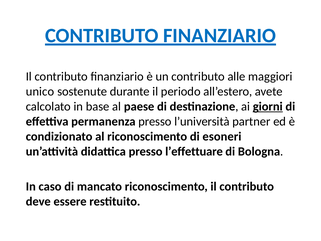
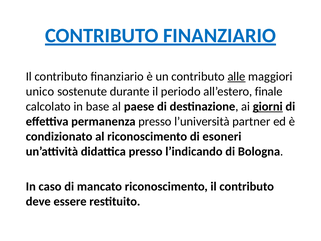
alle underline: none -> present (236, 76)
avete: avete -> finale (269, 91)
l’effettuare: l’effettuare -> l’indicando (194, 151)
